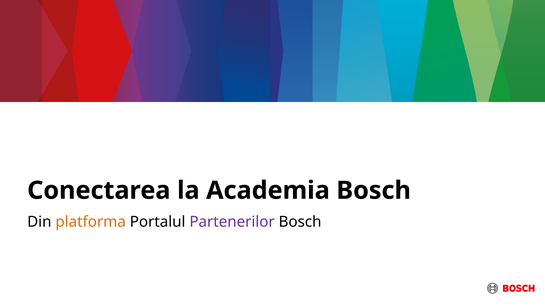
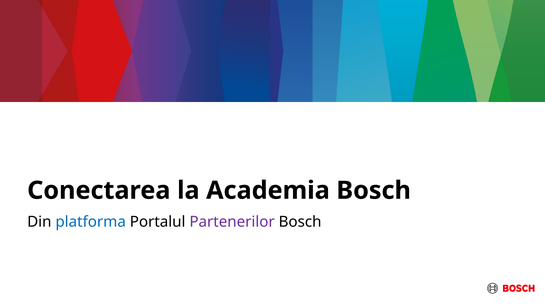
platforma colour: orange -> blue (91, 222)
